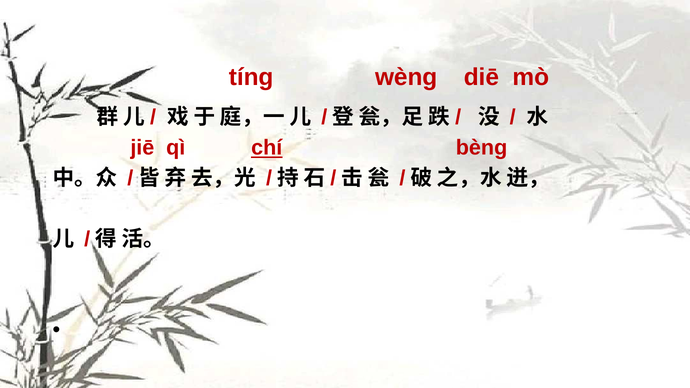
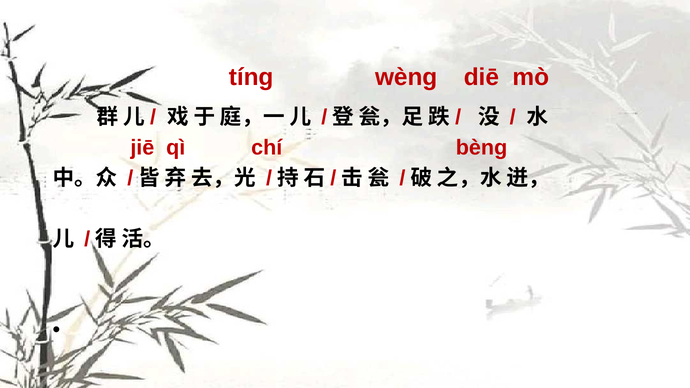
chí underline: present -> none (267, 148)
